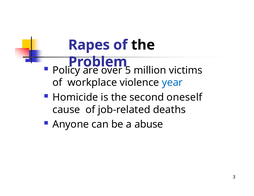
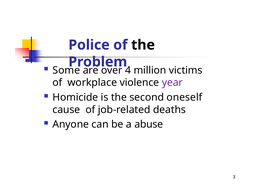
Rapes: Rapes -> Police (89, 45)
Policy: Policy -> Some (66, 70)
5: 5 -> 4 (128, 70)
year colour: blue -> purple (172, 83)
